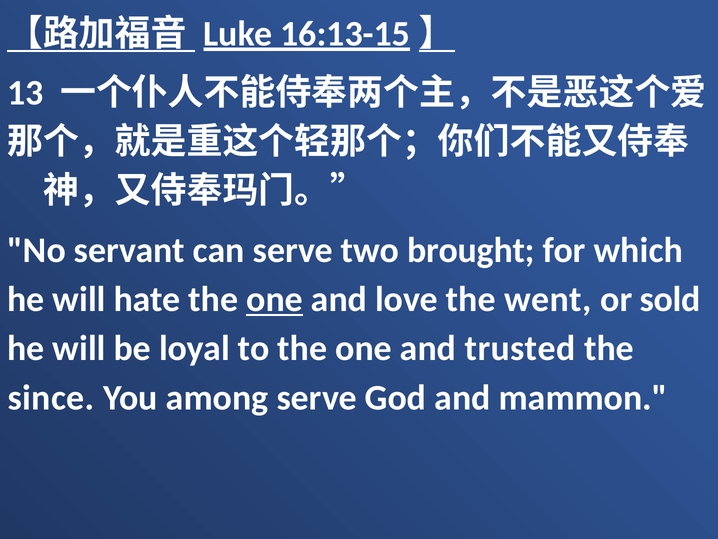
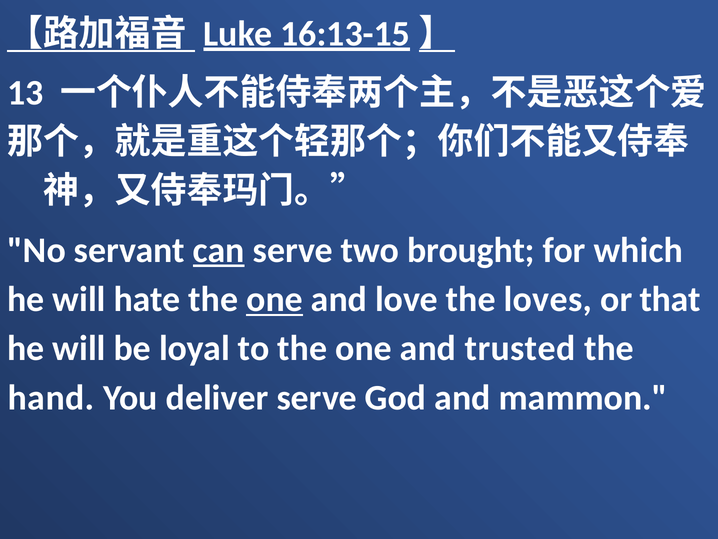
can underline: none -> present (219, 250)
went: went -> loves (548, 299)
sold: sold -> that (670, 299)
since: since -> hand (51, 397)
among: among -> deliver (217, 397)
